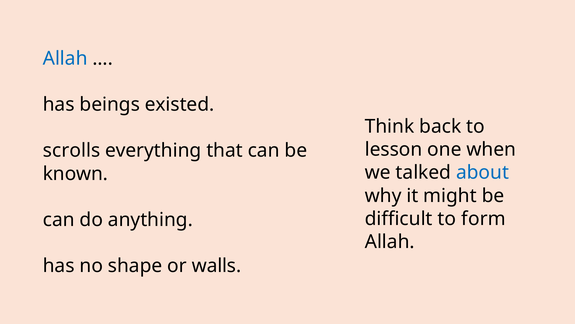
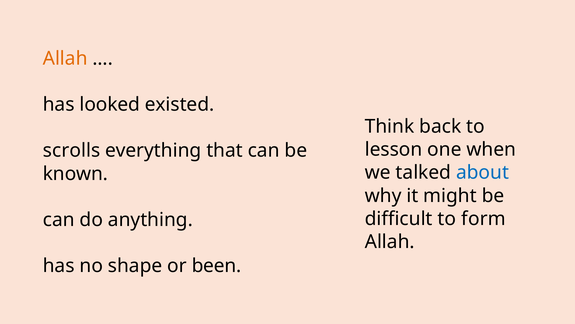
Allah colour: blue -> orange (65, 58)
beings: beings -> looked (110, 104)
walls: walls -> been (217, 265)
